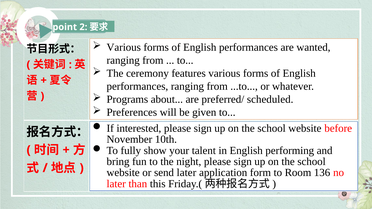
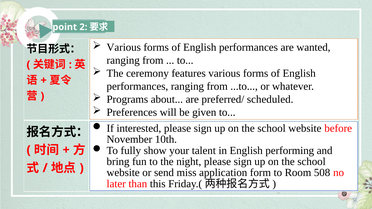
send later: later -> miss (187, 173)
136: 136 -> 508 (322, 173)
